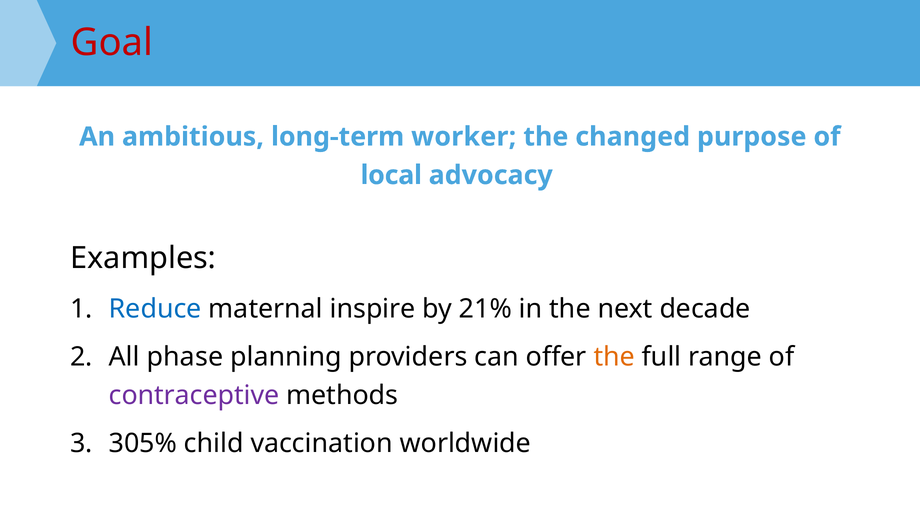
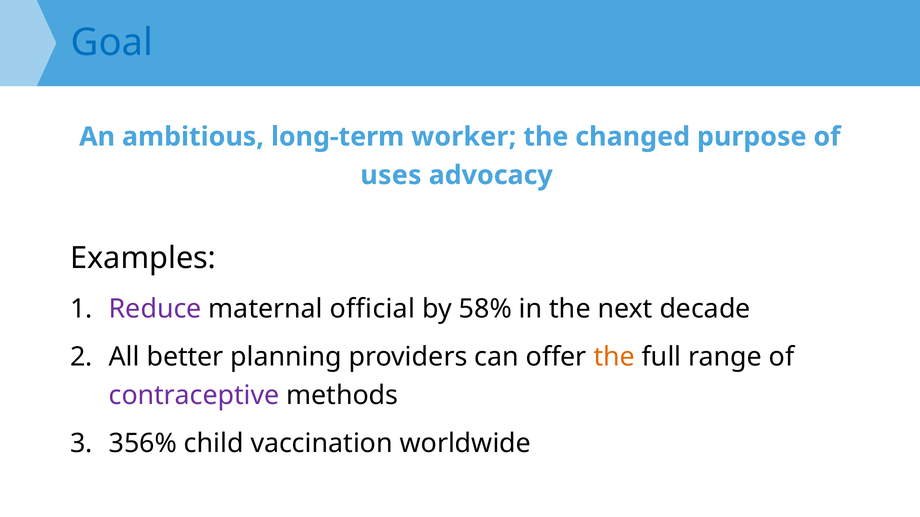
Goal colour: red -> blue (112, 43)
local: local -> uses (391, 175)
Reduce colour: blue -> purple (155, 309)
inspire: inspire -> official (373, 309)
21%: 21% -> 58% (485, 309)
phase: phase -> better (185, 357)
305%: 305% -> 356% (143, 444)
